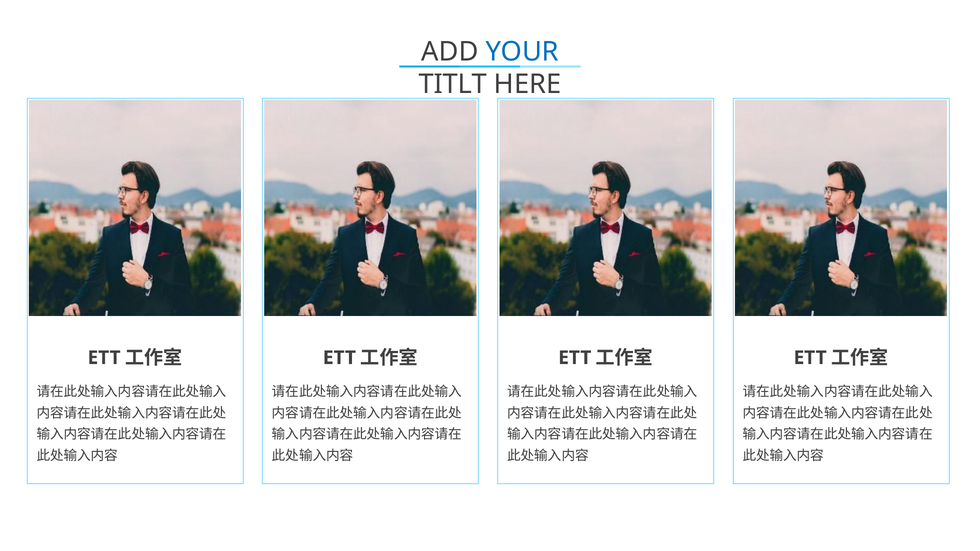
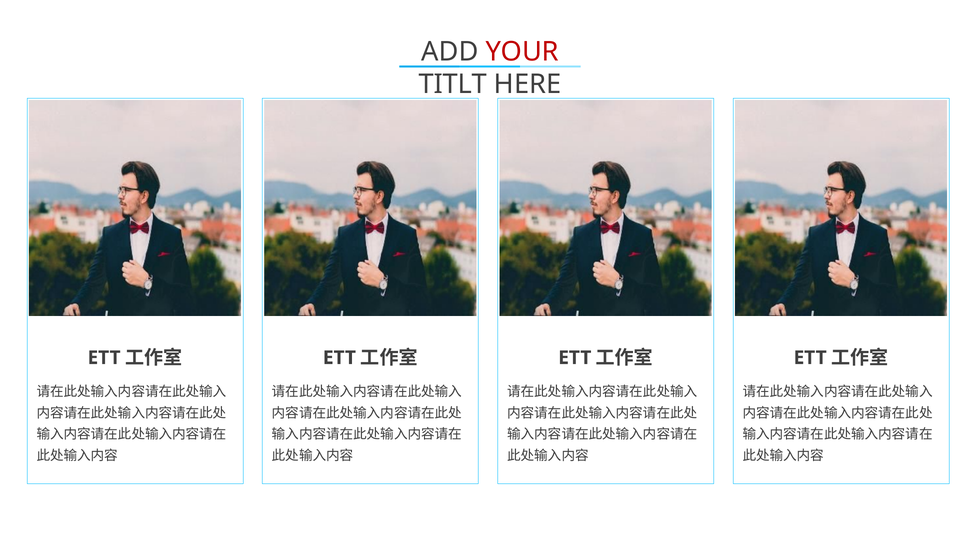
YOUR colour: blue -> red (522, 52)
